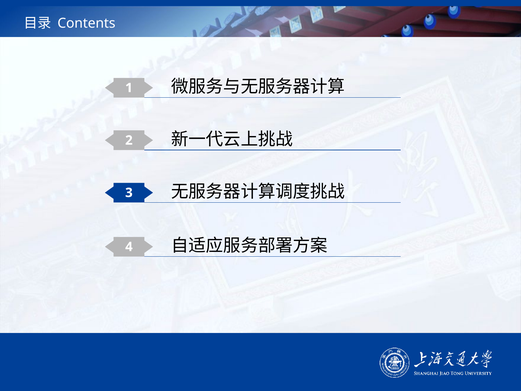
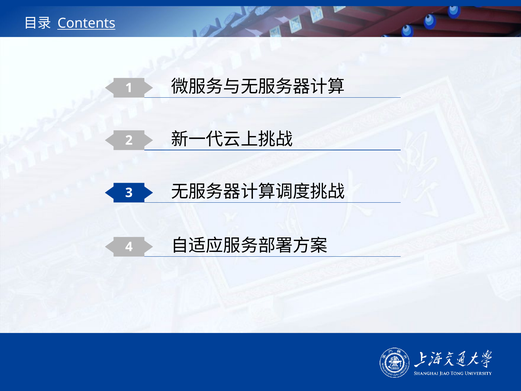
Contents underline: none -> present (86, 23)
